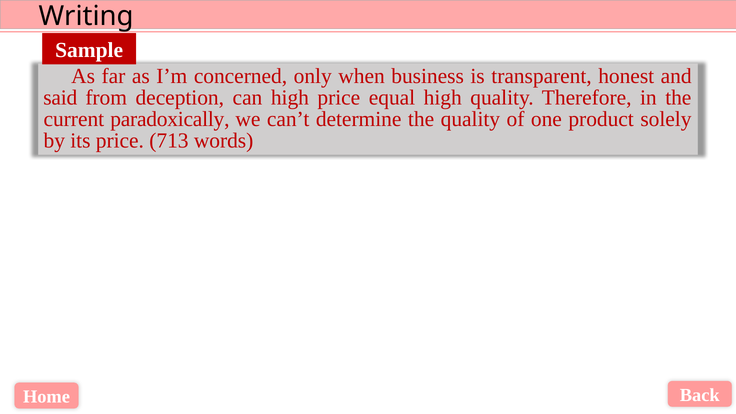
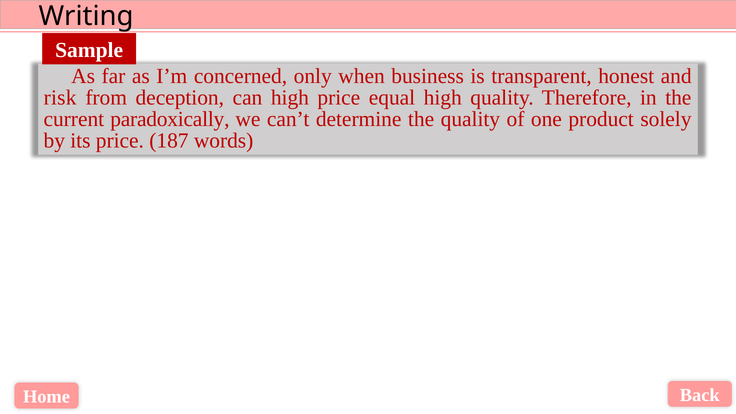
said: said -> risk (60, 98)
713: 713 -> 187 (169, 141)
